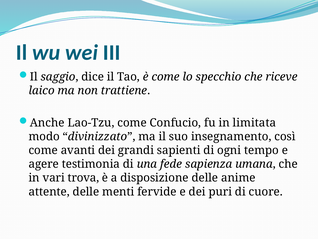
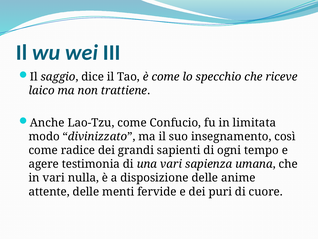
avanti: avanti -> radice (78, 150)
una fede: fede -> vari (171, 164)
trova: trova -> nulla (83, 178)
